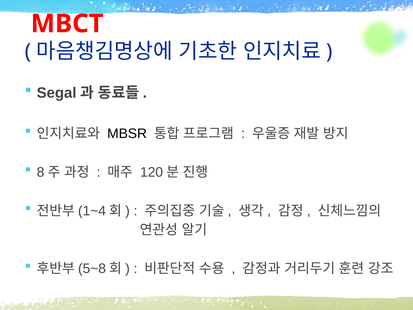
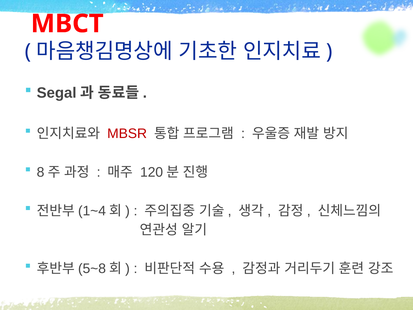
MBSR colour: black -> red (127, 134)
